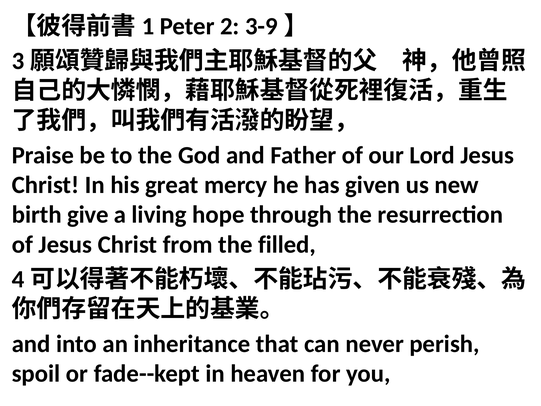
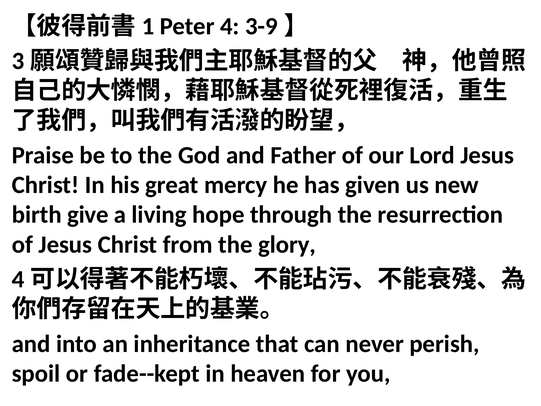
2: 2 -> 4 (230, 26)
filled: filled -> glory (287, 244)
